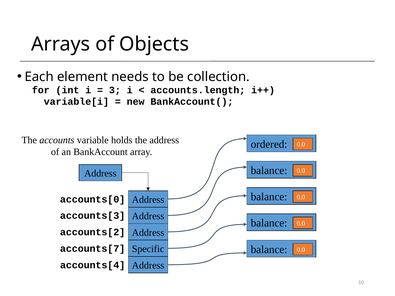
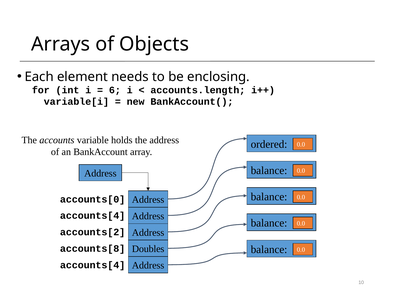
collection: collection -> enclosing (218, 77)
3: 3 -> 6 (115, 90)
accounts[3: accounts[3 -> accounts[4 (93, 216)
Specific: Specific -> Doubles (148, 249)
accounts[7: accounts[7 -> accounts[8 (93, 249)
